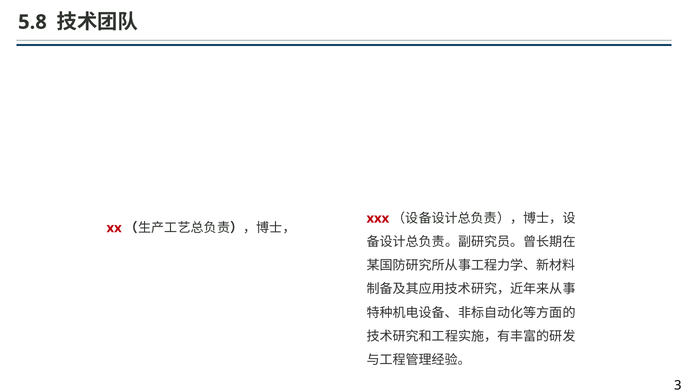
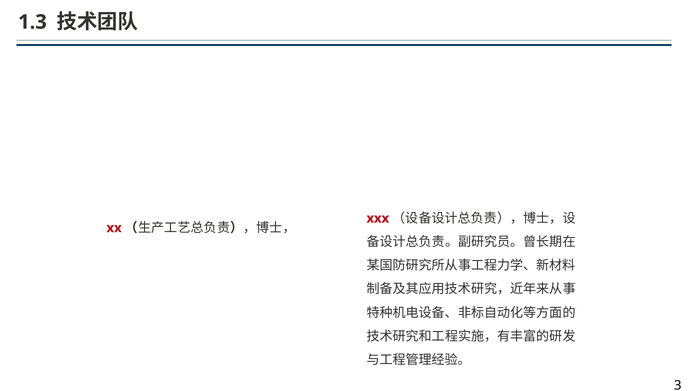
5.8: 5.8 -> 1.3 (32, 22)
